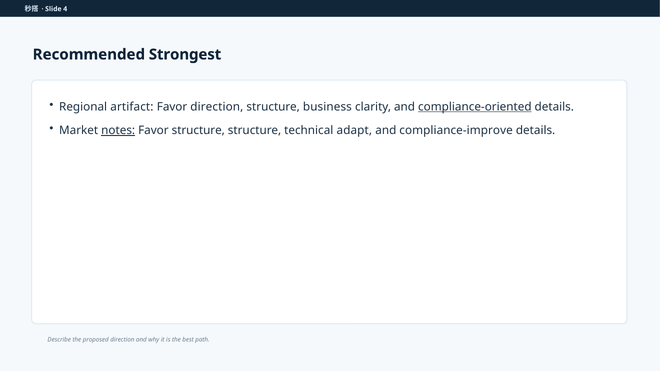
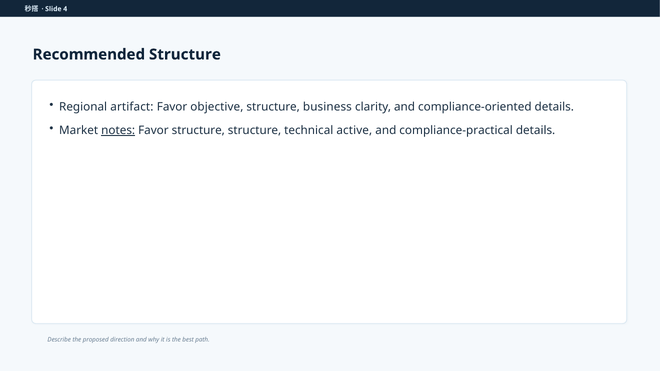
Recommended Strongest: Strongest -> Structure (185, 55)
Favor direction: direction -> objective (217, 107)
compliance-oriented underline: present -> none (475, 107)
adapt: adapt -> active (354, 130)
compliance-improve: compliance-improve -> compliance-practical (456, 130)
